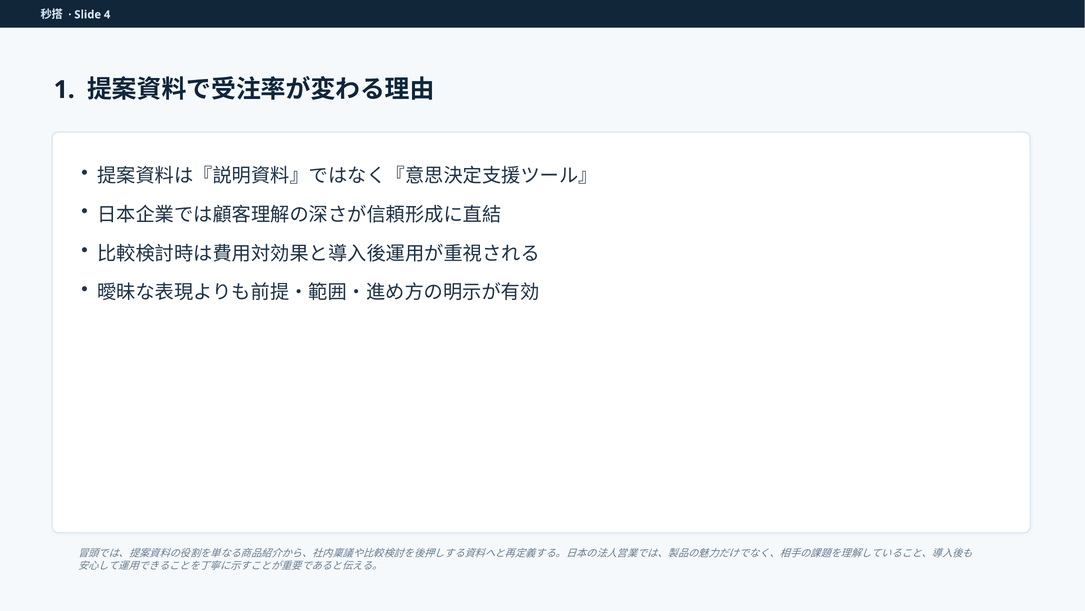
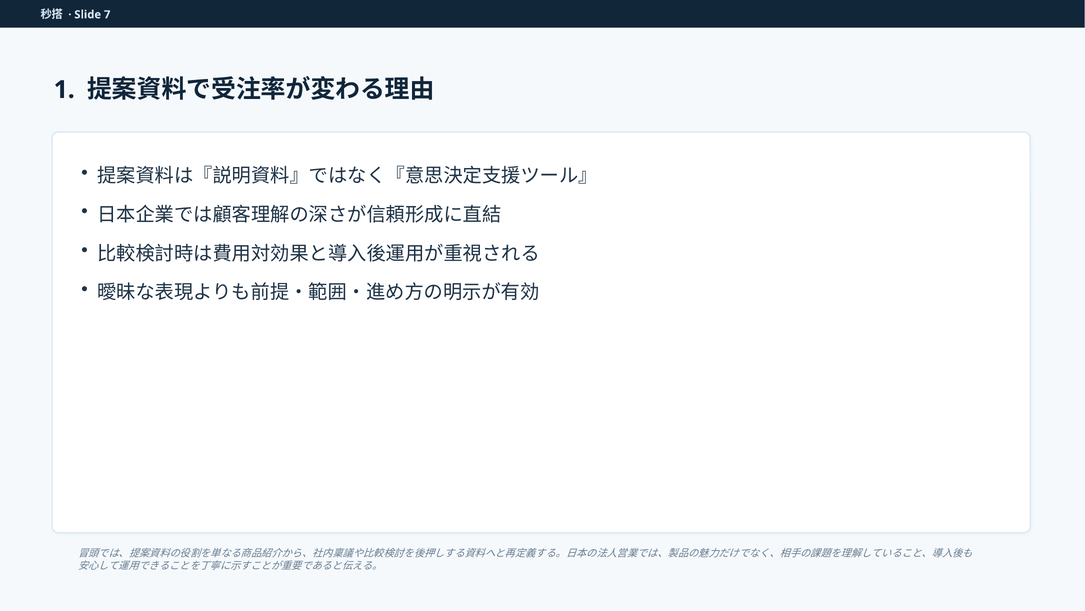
4: 4 -> 7 (107, 15)
